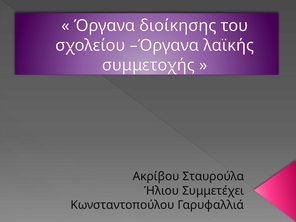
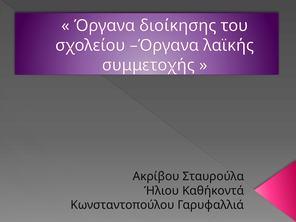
Συμμετέχει: Συμμετέχει -> Καθήκοντά (213, 191)
